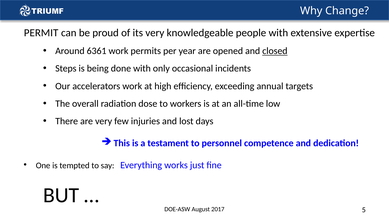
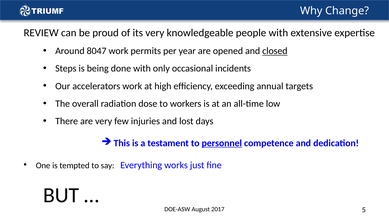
PERMIT: PERMIT -> REVIEW (41, 33)
6361: 6361 -> 8047 (97, 51)
personnel underline: none -> present (222, 143)
